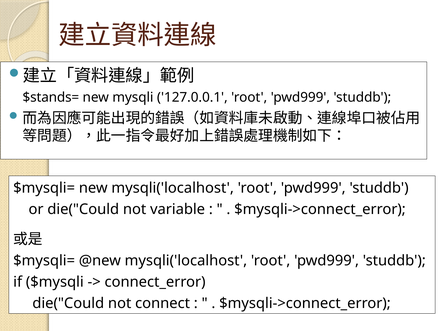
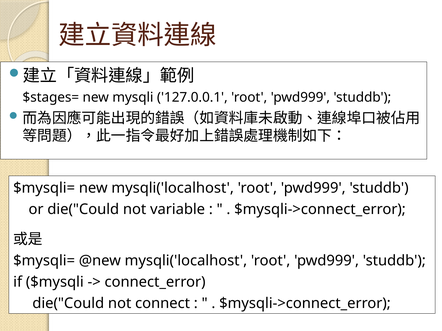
$stands=: $stands= -> $stages= (51, 98)
